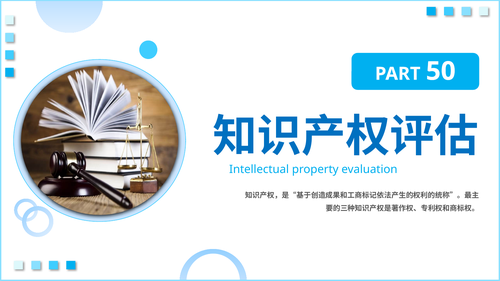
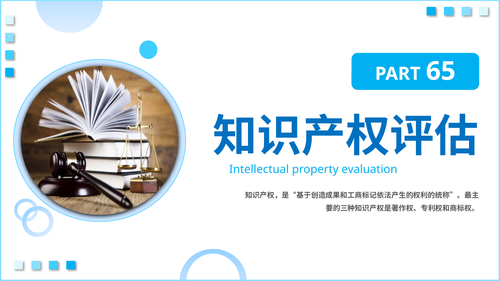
50: 50 -> 65 (441, 71)
